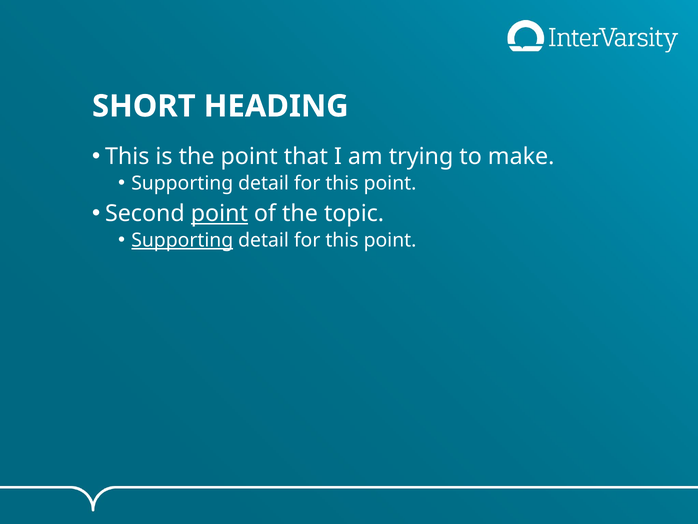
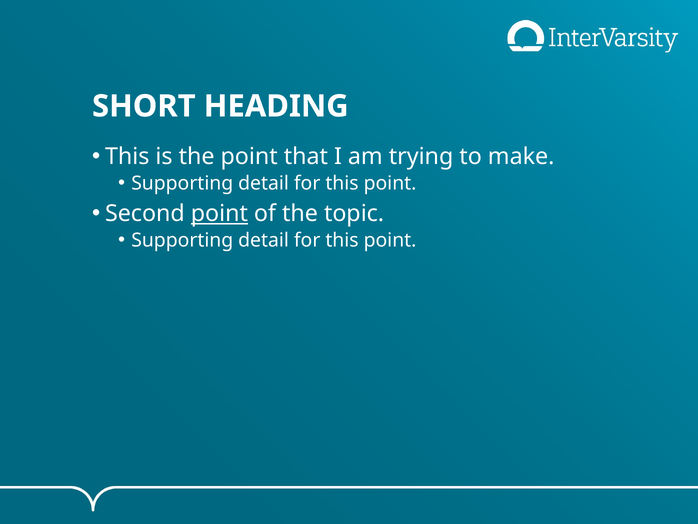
Supporting underline: present -> none (182, 240)
